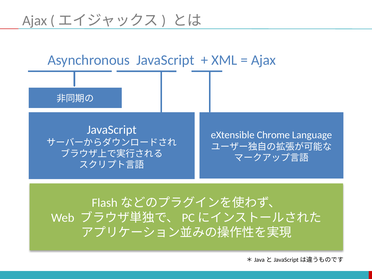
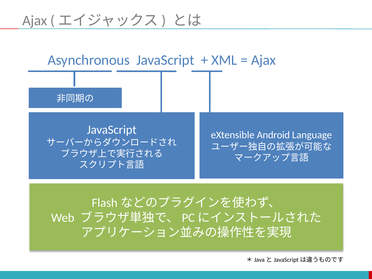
Chrome: Chrome -> Android (273, 135)
